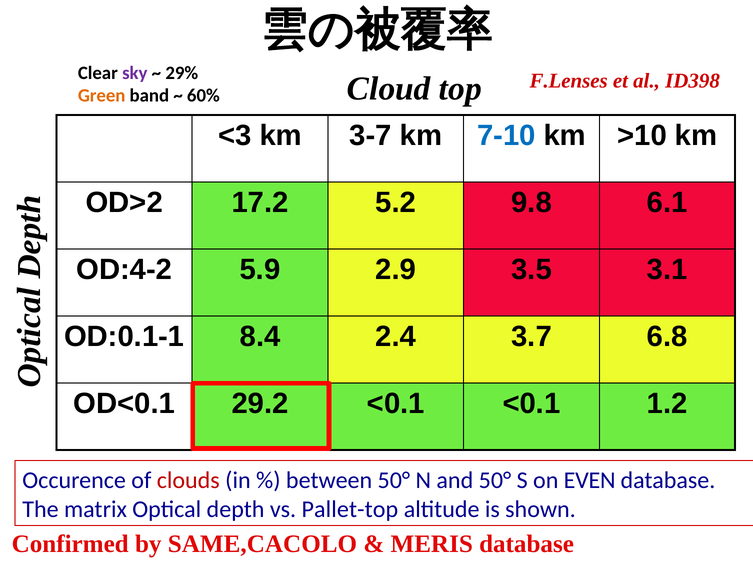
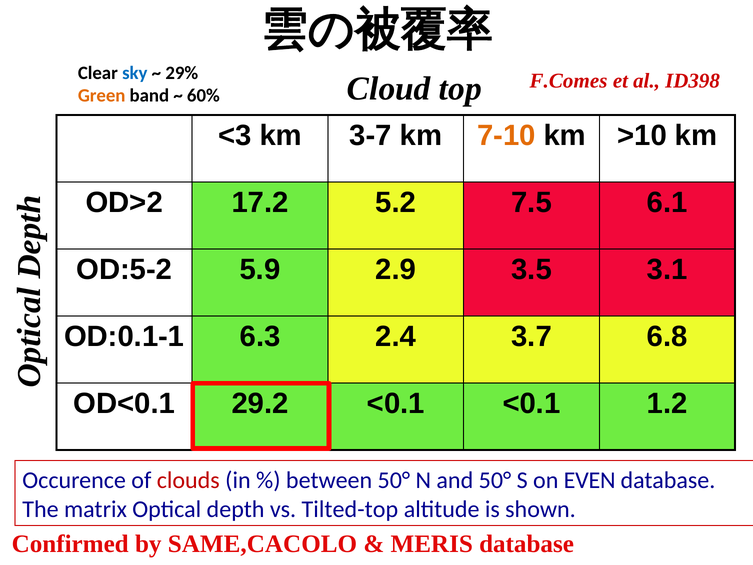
sky colour: purple -> blue (135, 73)
F.Lenses: F.Lenses -> F.Comes (569, 81)
7-10 colour: blue -> orange (506, 136)
9.8: 9.8 -> 7.5 (532, 203)
OD:4-2: OD:4-2 -> OD:5-2 (124, 269)
8.4: 8.4 -> 6.3 (260, 336)
Pallet-top: Pallet-top -> Tilted-top (350, 509)
